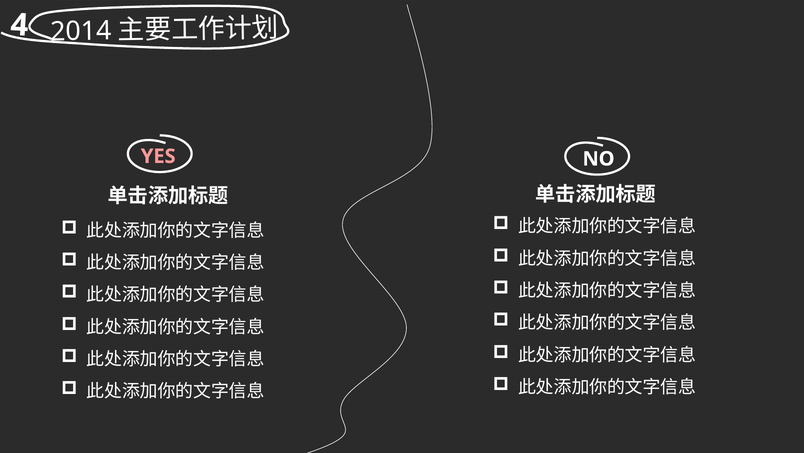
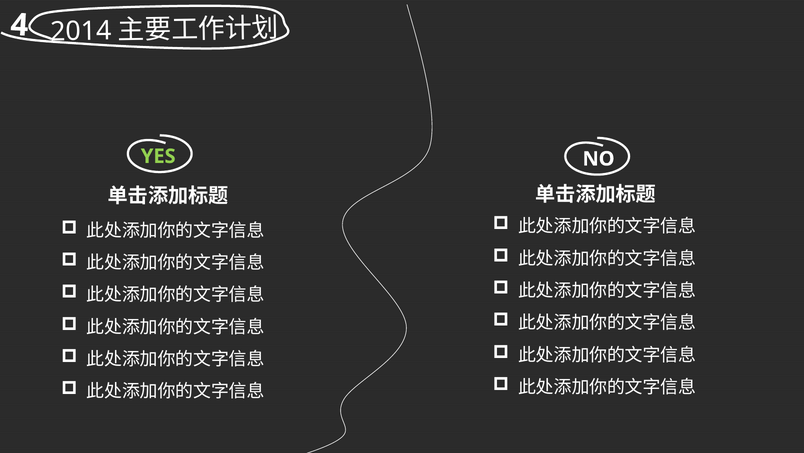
YES colour: pink -> light green (158, 156)
